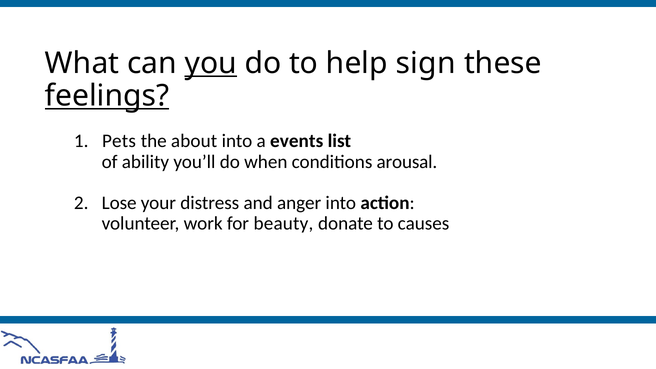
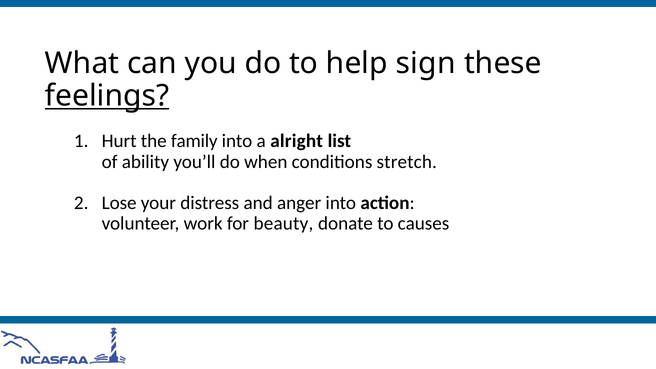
you underline: present -> none (211, 63)
Pets: Pets -> Hurt (119, 141)
about: about -> family (194, 141)
events: events -> alright (297, 141)
arousal: arousal -> stretch (407, 162)
